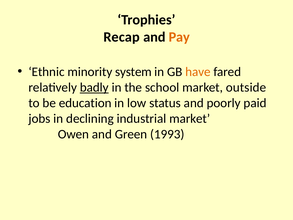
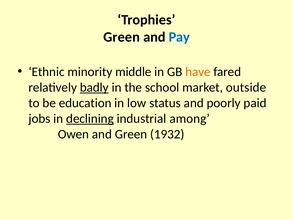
Recap: Recap -> Green (122, 37)
Pay colour: orange -> blue (179, 37)
system: system -> middle (133, 72)
declining underline: none -> present (90, 119)
industrial market: market -> among (190, 119)
1993: 1993 -> 1932 (167, 134)
